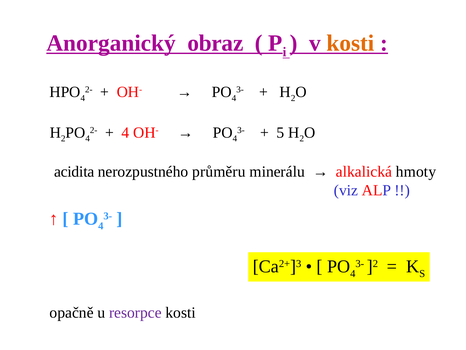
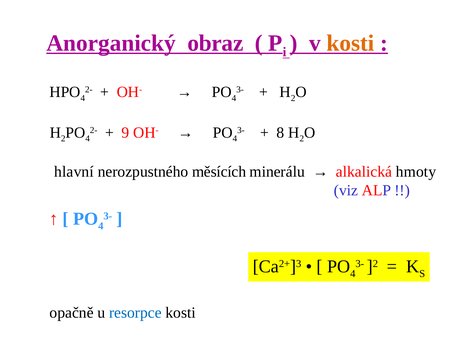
4: 4 -> 9 (125, 132)
5: 5 -> 8 (280, 132)
acidita: acidita -> hlavní (74, 172)
průměru: průměru -> měsících (219, 172)
resorpce colour: purple -> blue (135, 312)
